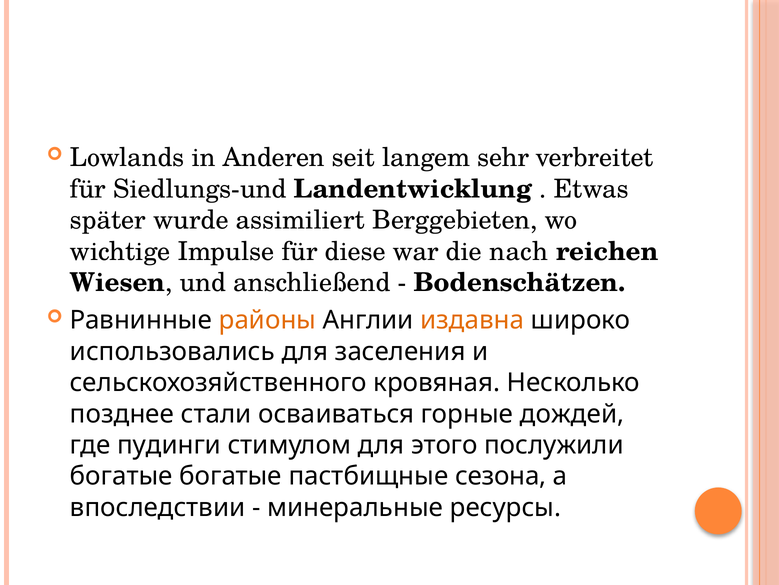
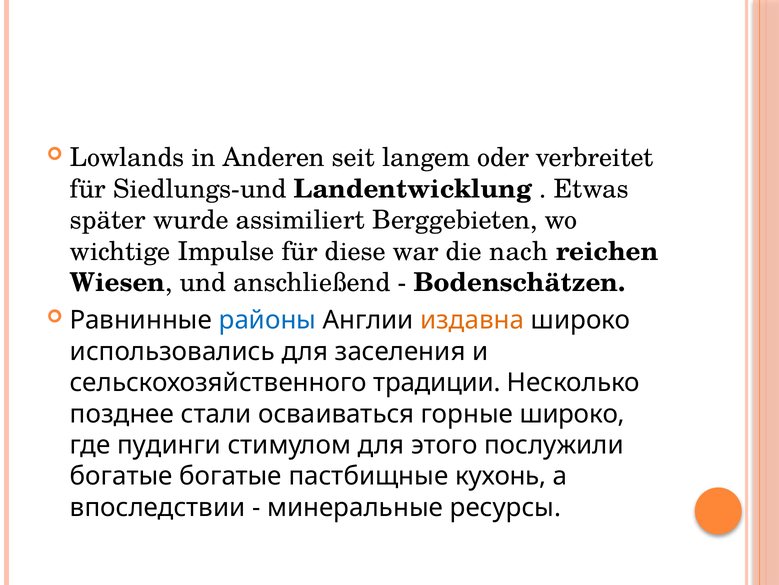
sehr: sehr -> oder (503, 158)
районы colour: orange -> blue (267, 320)
кровяная: кровяная -> традиции (437, 382)
горные дождей: дождей -> широко (572, 413)
сезона: сезона -> кухонь (501, 476)
